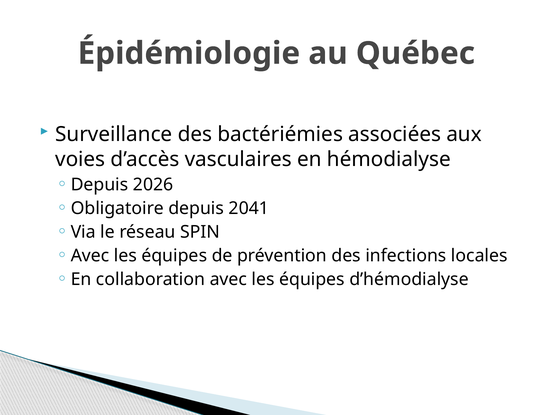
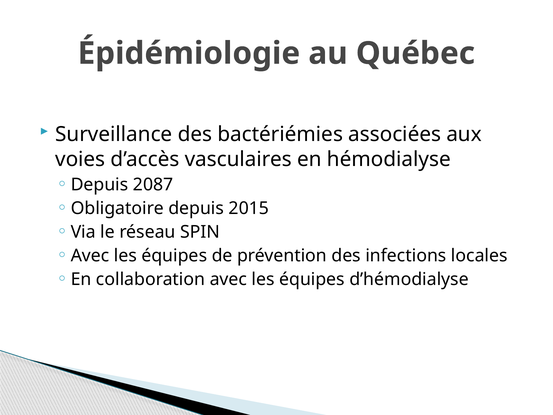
2026: 2026 -> 2087 (153, 184)
2041: 2041 -> 2015 (249, 208)
